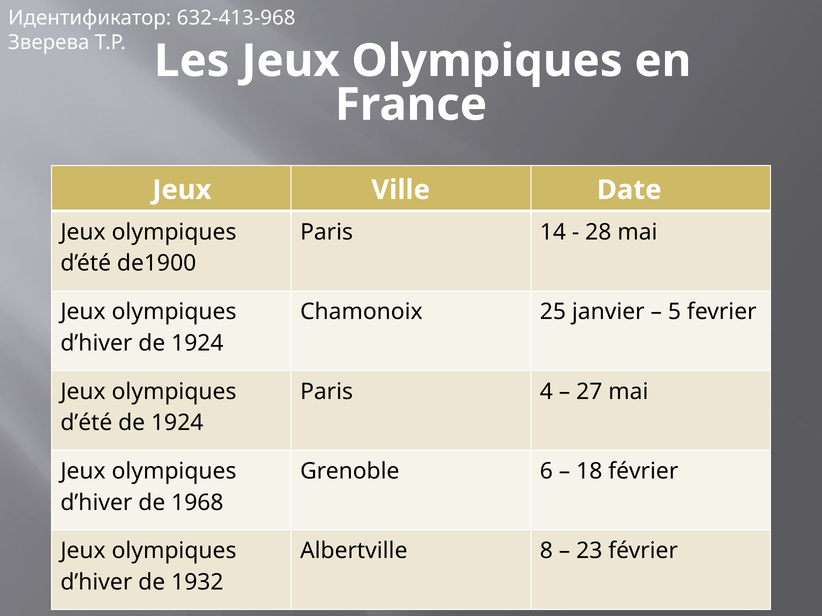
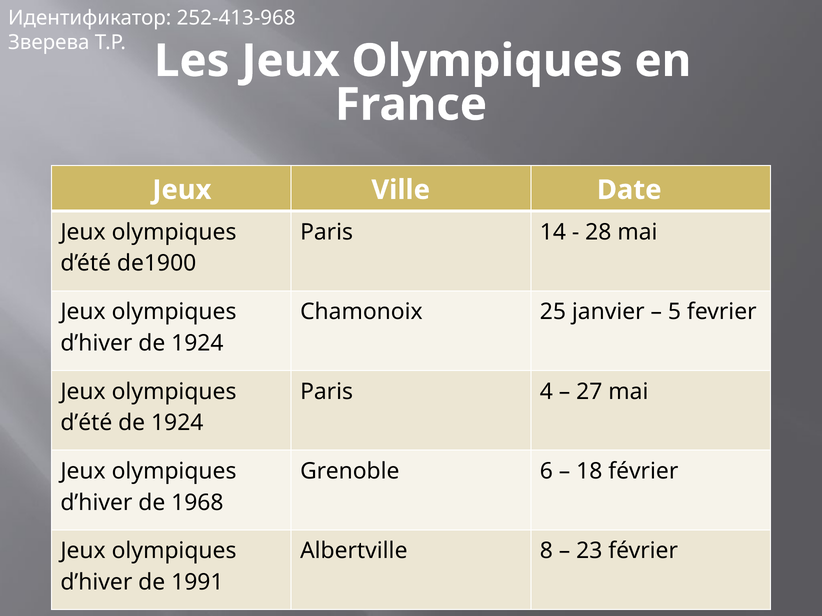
632-413-968: 632-413-968 -> 252-413-968 (236, 18)
1932: 1932 -> 1991 (197, 583)
